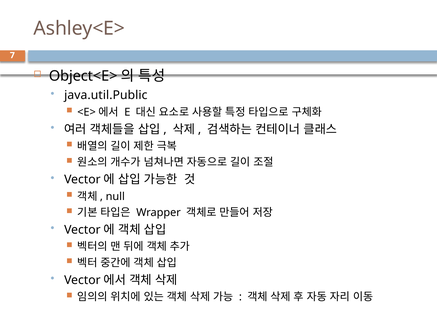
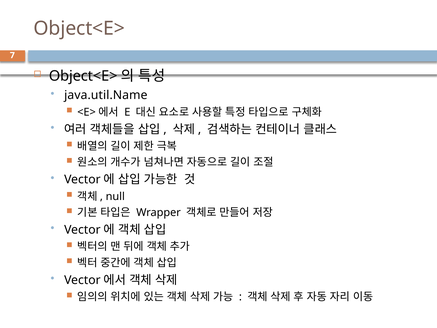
Ashley<E>: Ashley<E> -> Object<E> (79, 29)
java.util.Public: java.util.Public -> java.util.Name (106, 95)
